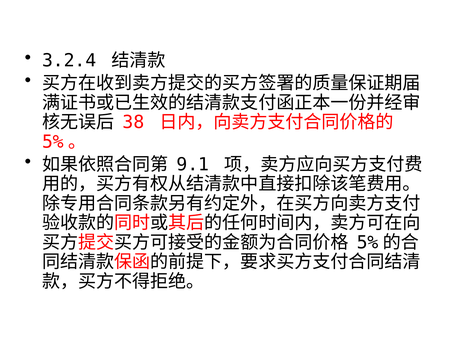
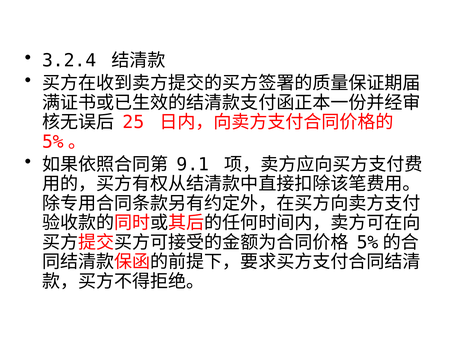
38: 38 -> 25 (133, 122)
